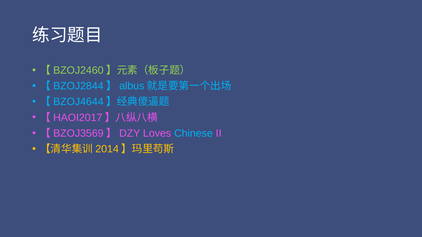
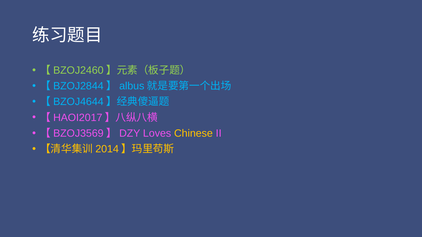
Chinese colour: light blue -> yellow (193, 134)
